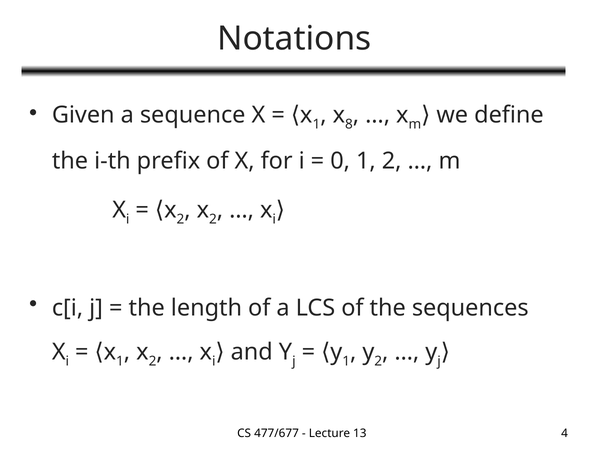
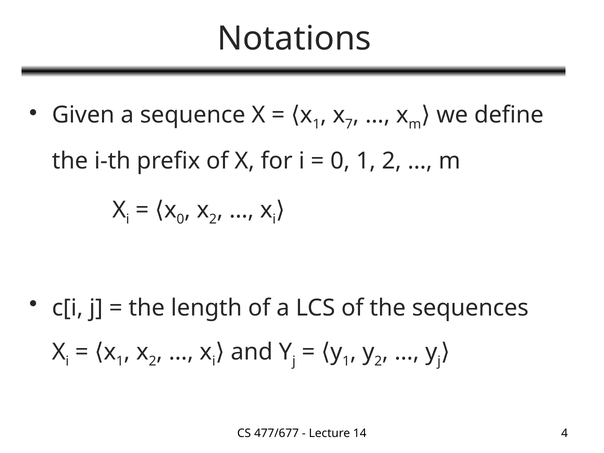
8: 8 -> 7 (349, 124)
2: 2 -> 0 (180, 219)
13: 13 -> 14 (360, 433)
